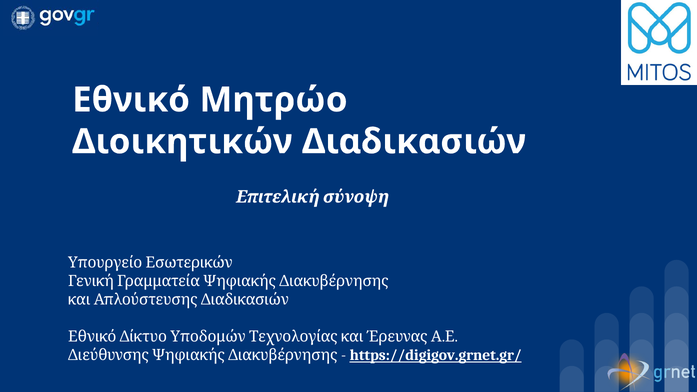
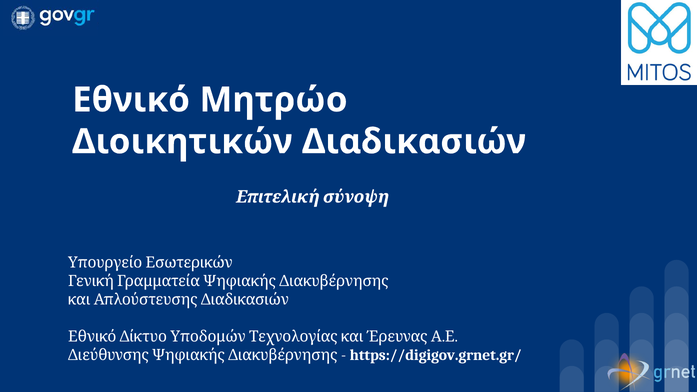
https://digigov.grnet.gr/ underline: present -> none (436, 355)
